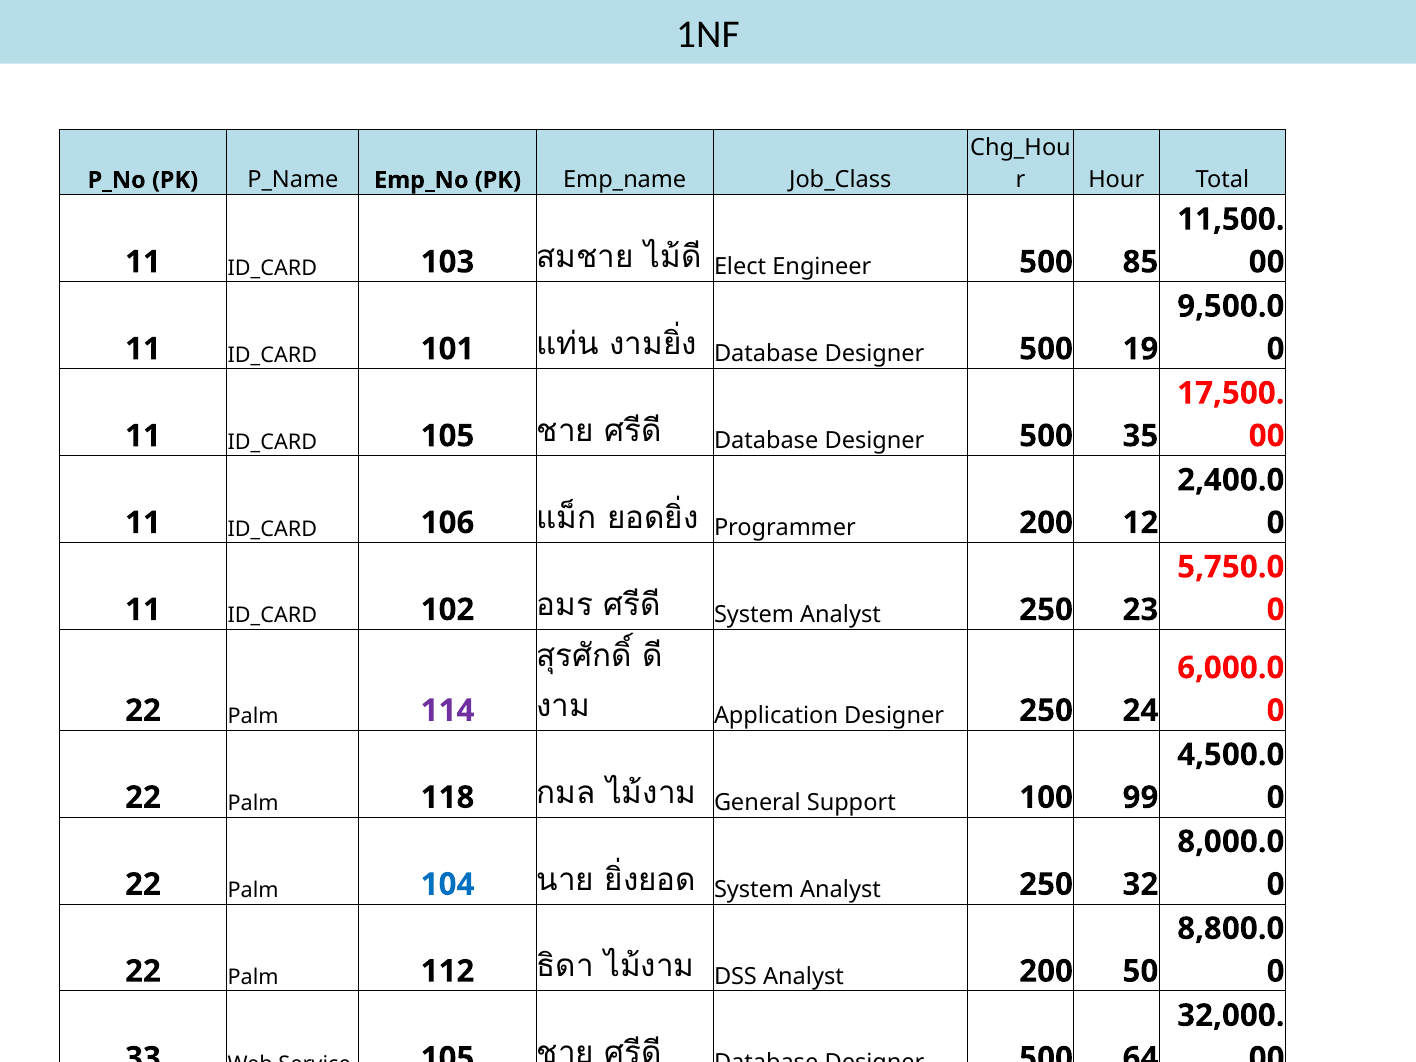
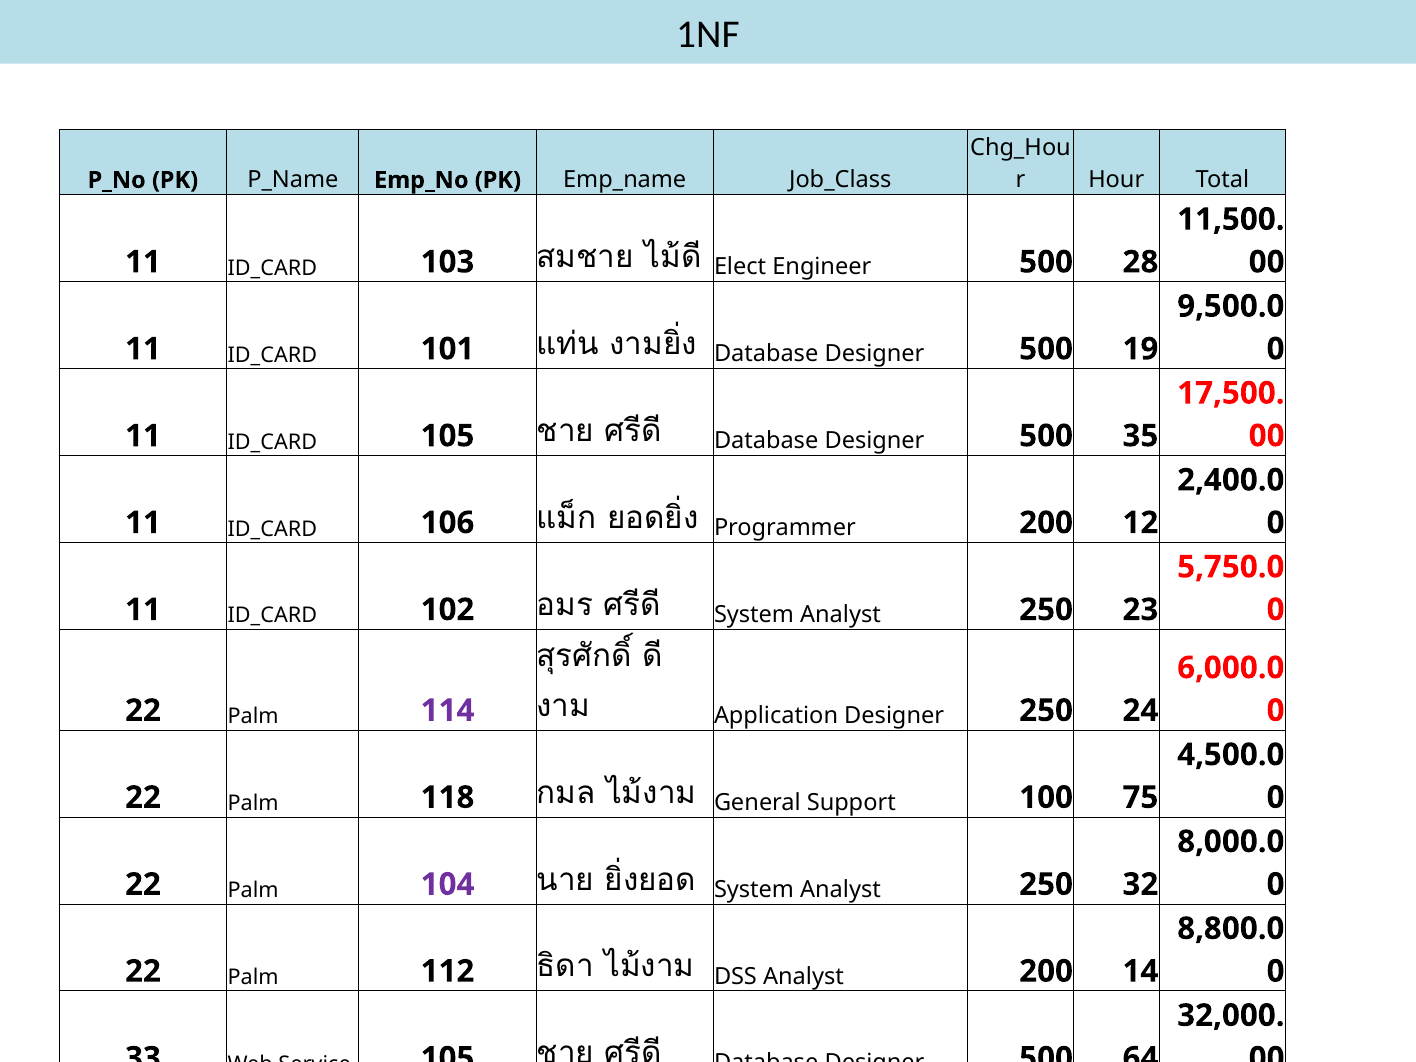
85: 85 -> 28 (1140, 262)
99: 99 -> 75 (1140, 797)
104 colour: blue -> purple (448, 884)
50: 50 -> 14 (1140, 971)
